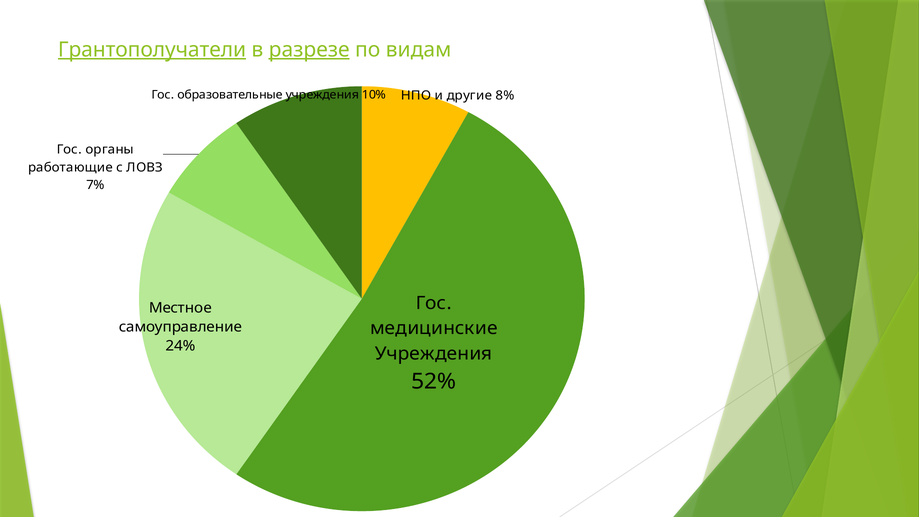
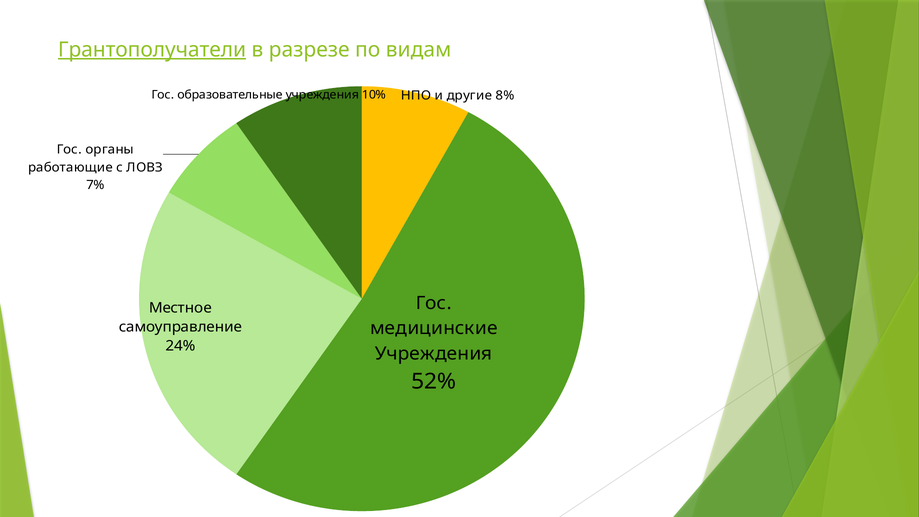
разрезе underline: present -> none (309, 50)
